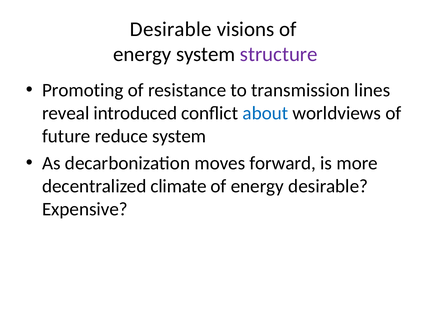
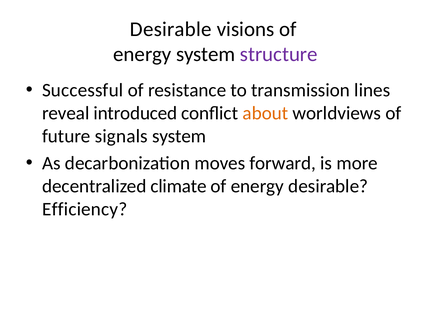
Promoting: Promoting -> Successful (83, 90)
about colour: blue -> orange (265, 113)
reduce: reduce -> signals (121, 136)
Expensive: Expensive -> Efficiency (85, 209)
